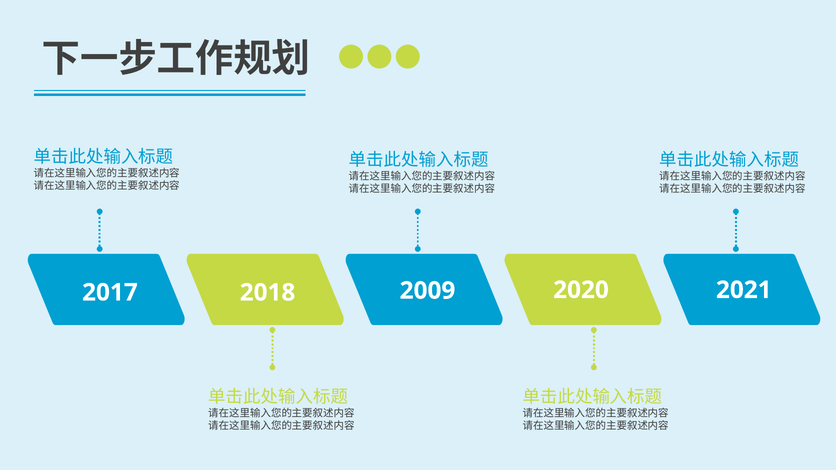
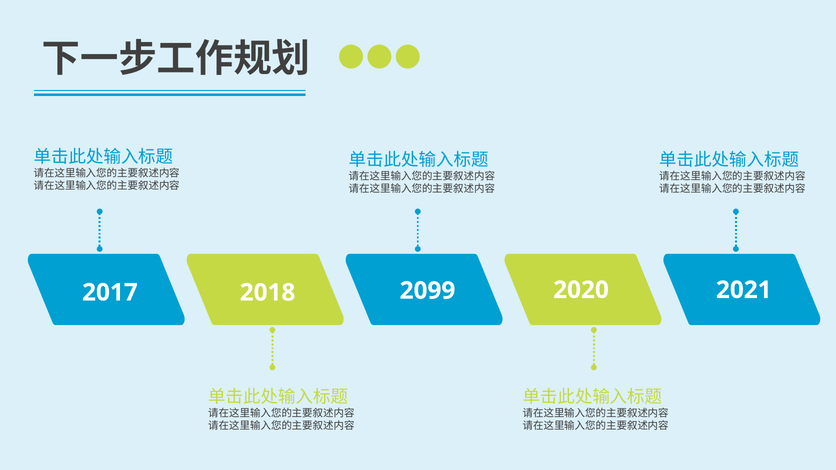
2009: 2009 -> 2099 (427, 291)
